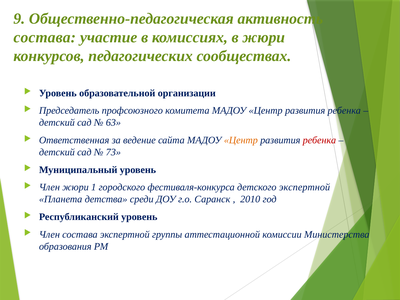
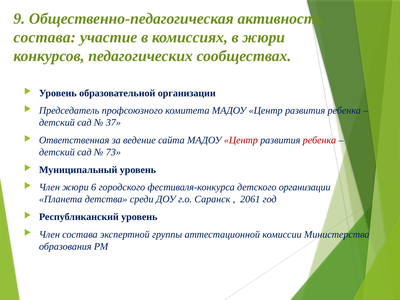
63: 63 -> 37 (113, 123)
Центр colour: orange -> red (241, 140)
1: 1 -> 6 (94, 187)
детского экспертной: экспертной -> организации (305, 187)
2010: 2010 -> 2061 (250, 199)
